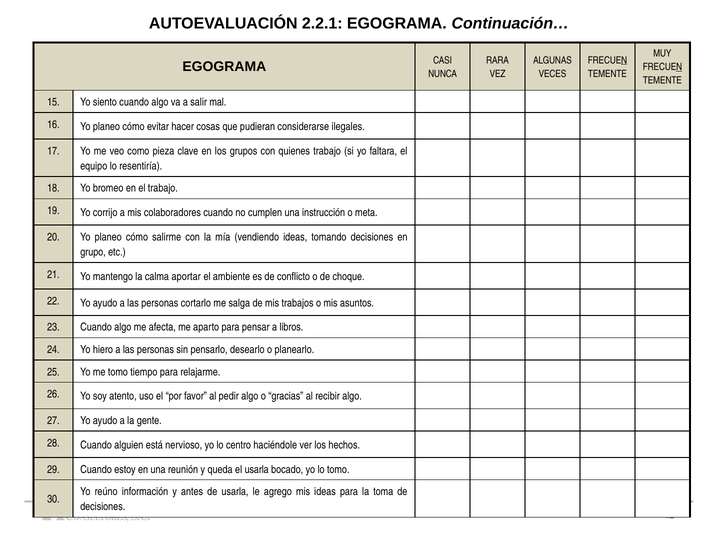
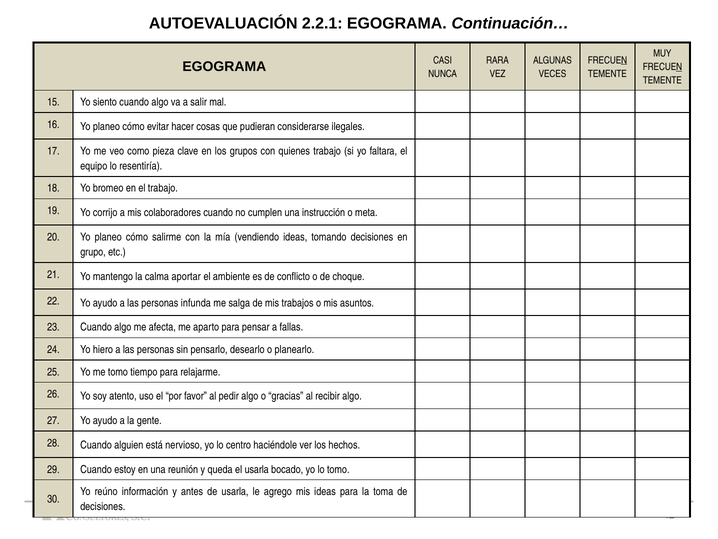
cortarlo: cortarlo -> infunda (196, 303)
libros: libros -> fallas (291, 327)
